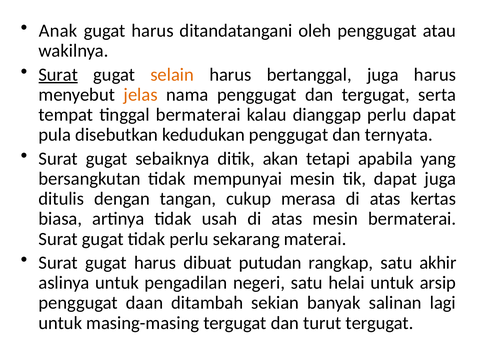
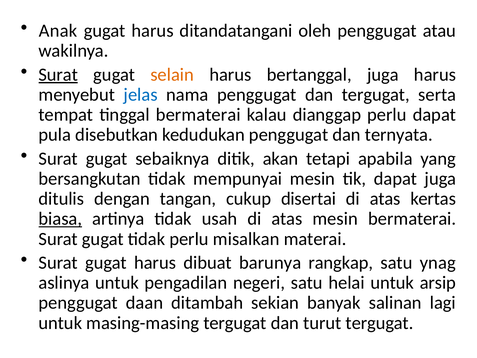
jelas colour: orange -> blue (141, 95)
merasa: merasa -> disertai (309, 199)
biasa underline: none -> present (60, 219)
sekarang: sekarang -> misalkan (246, 239)
putudan: putudan -> barunya (270, 263)
akhir: akhir -> ynag (438, 263)
